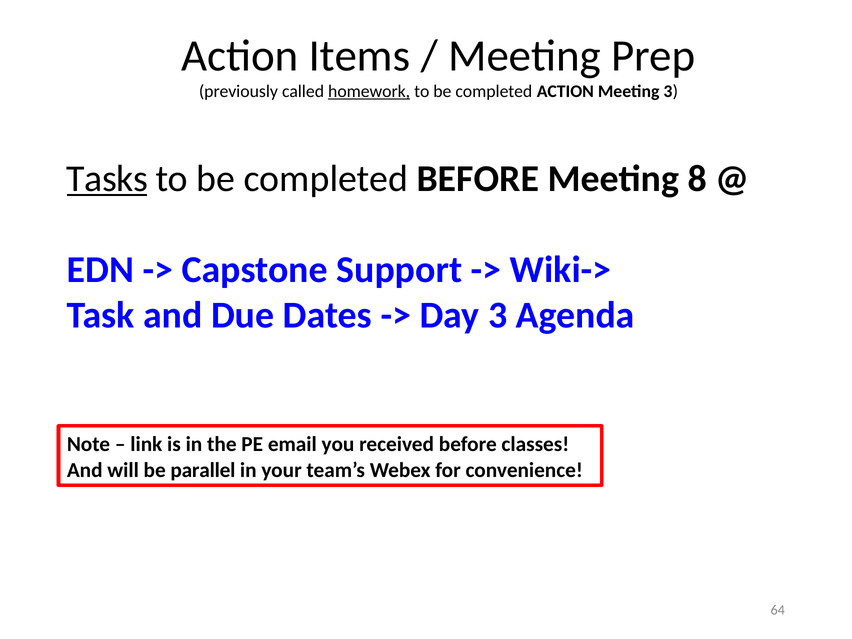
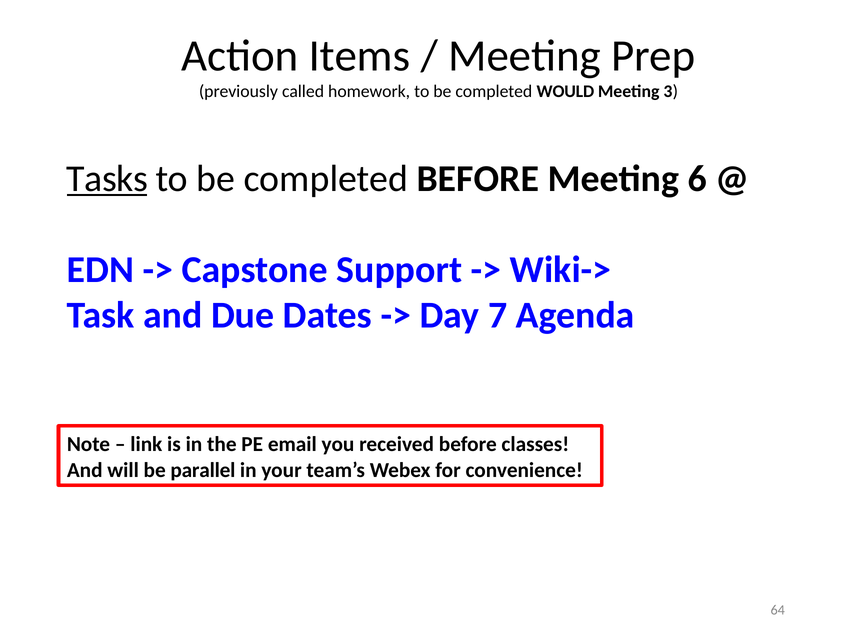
homework underline: present -> none (369, 91)
completed ACTION: ACTION -> WOULD (565, 91)
8: 8 -> 6 (697, 179)
Day 3: 3 -> 7 (498, 315)
